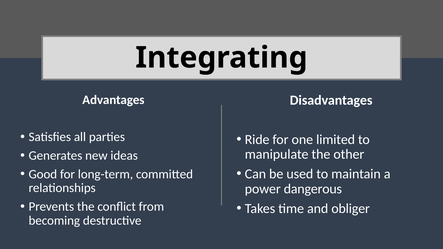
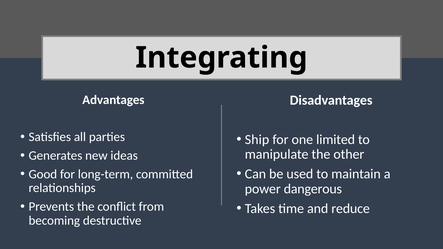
Ride: Ride -> Ship (257, 140)
obliger: obliger -> reduce (351, 209)
